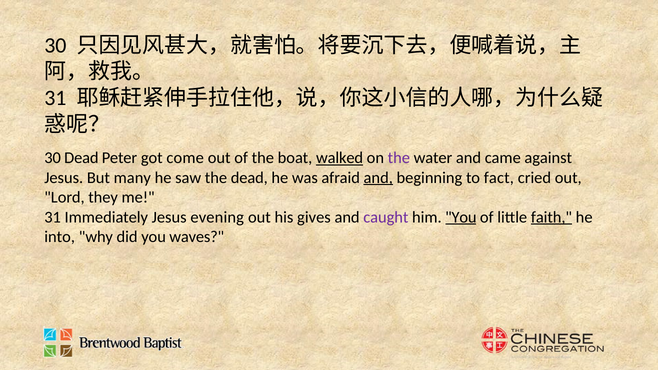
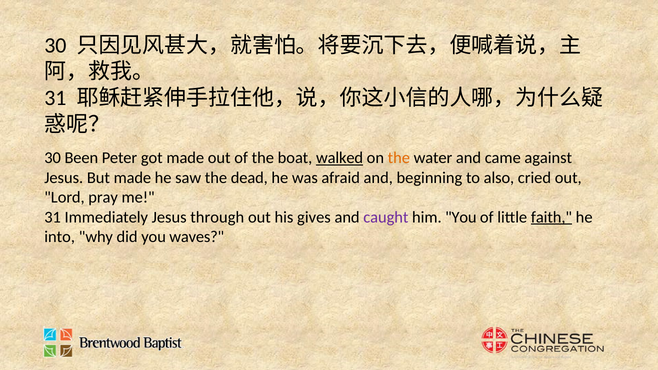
30 Dead: Dead -> Been (81, 158)
got come: come -> made (185, 158)
the colour: purple -> orange (399, 158)
But many: many -> made (132, 178)
and underline: present -> none (378, 178)
fact: fact -> also (499, 178)
they: they -> pray (103, 197)
evening: evening -> through (217, 217)
You underline: present -> none (461, 217)
